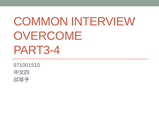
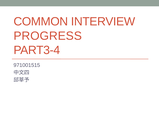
OVERCOME: OVERCOME -> PROGRESS (48, 36)
